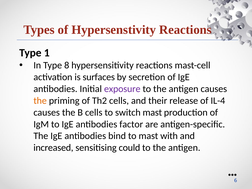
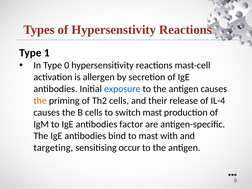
8: 8 -> 0 (67, 65)
surfaces: surfaces -> allergen (99, 77)
exposure colour: purple -> blue (122, 89)
increased: increased -> targeting (53, 148)
could: could -> occur (129, 148)
